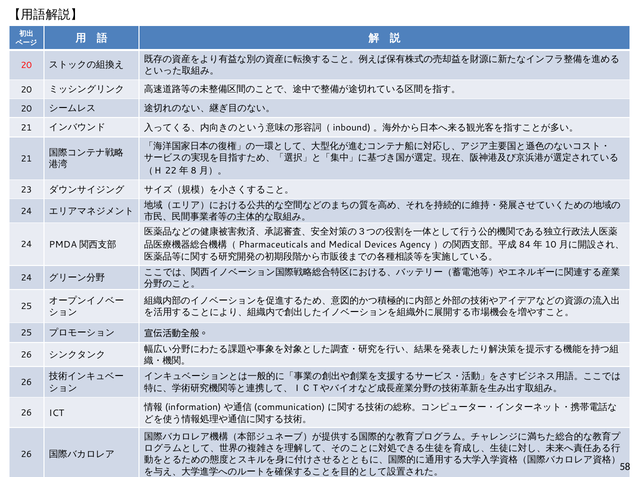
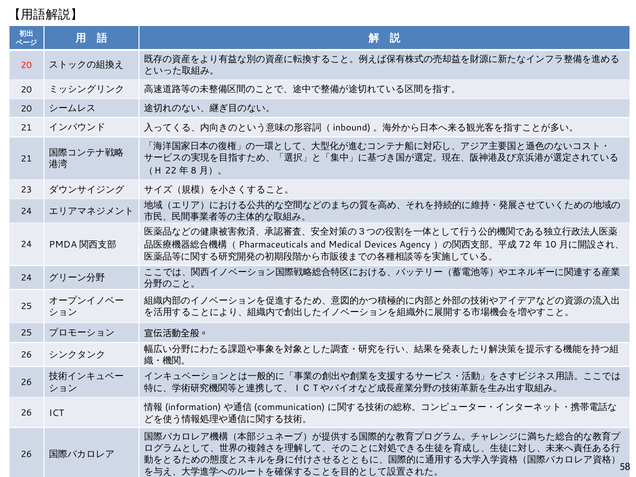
84: 84 -> 72 (525, 245)
